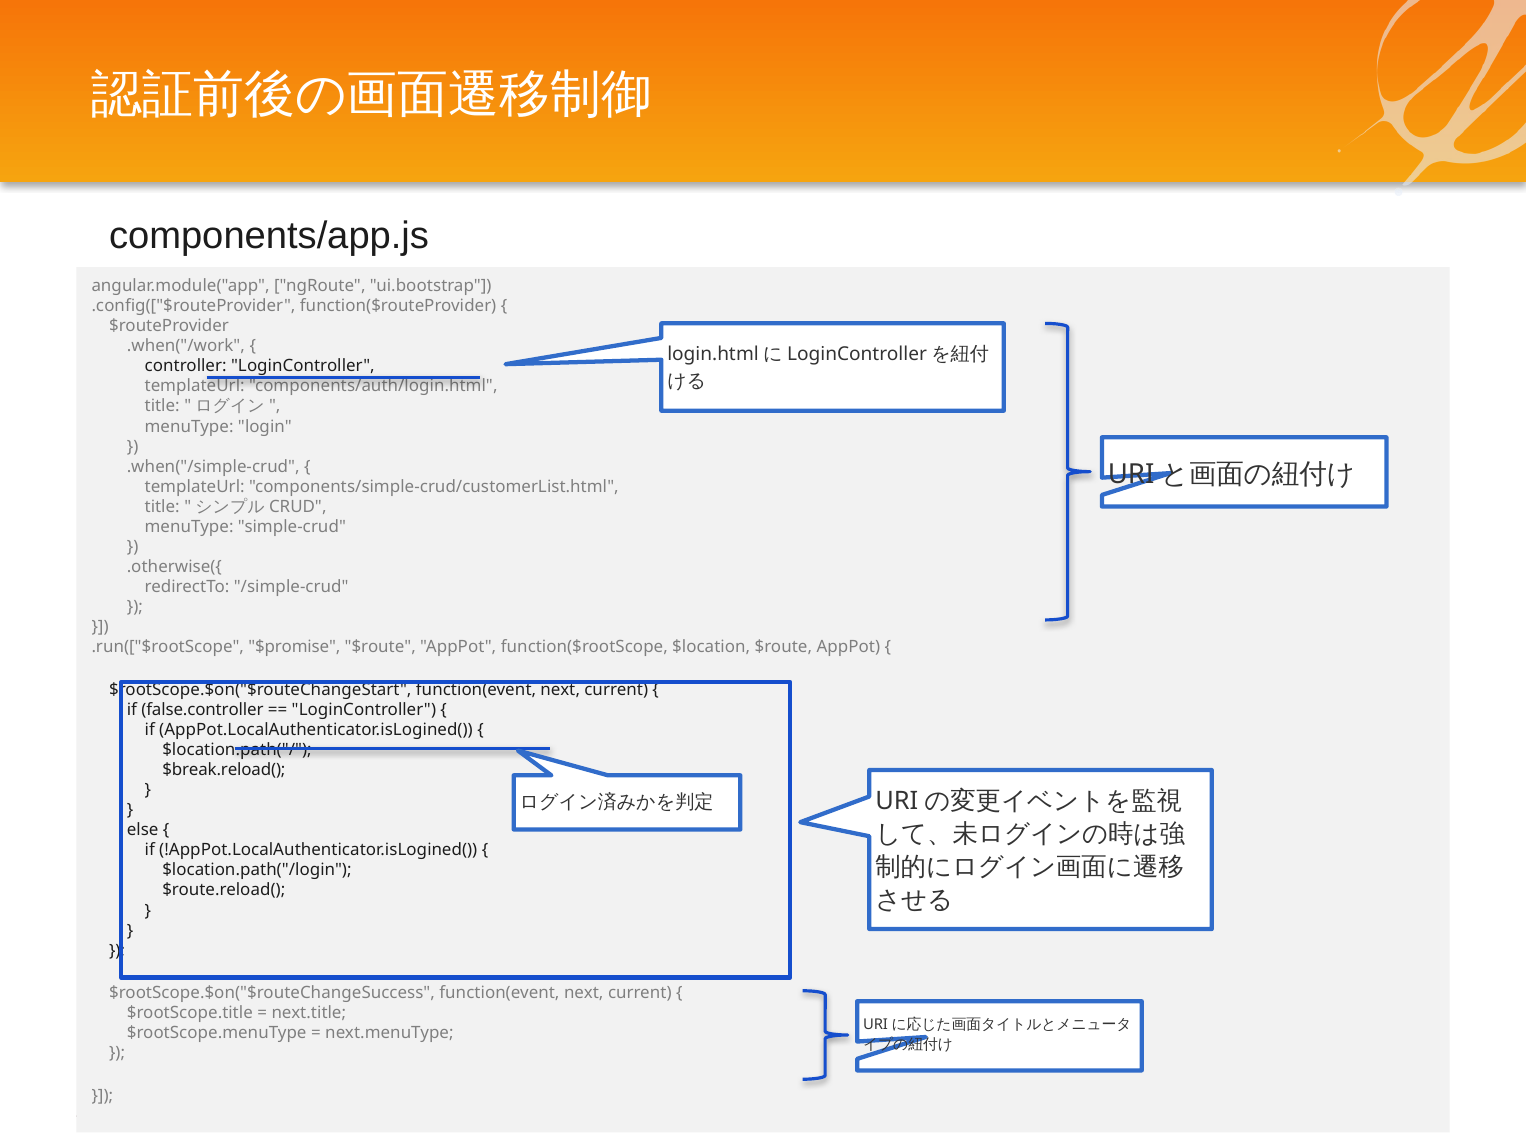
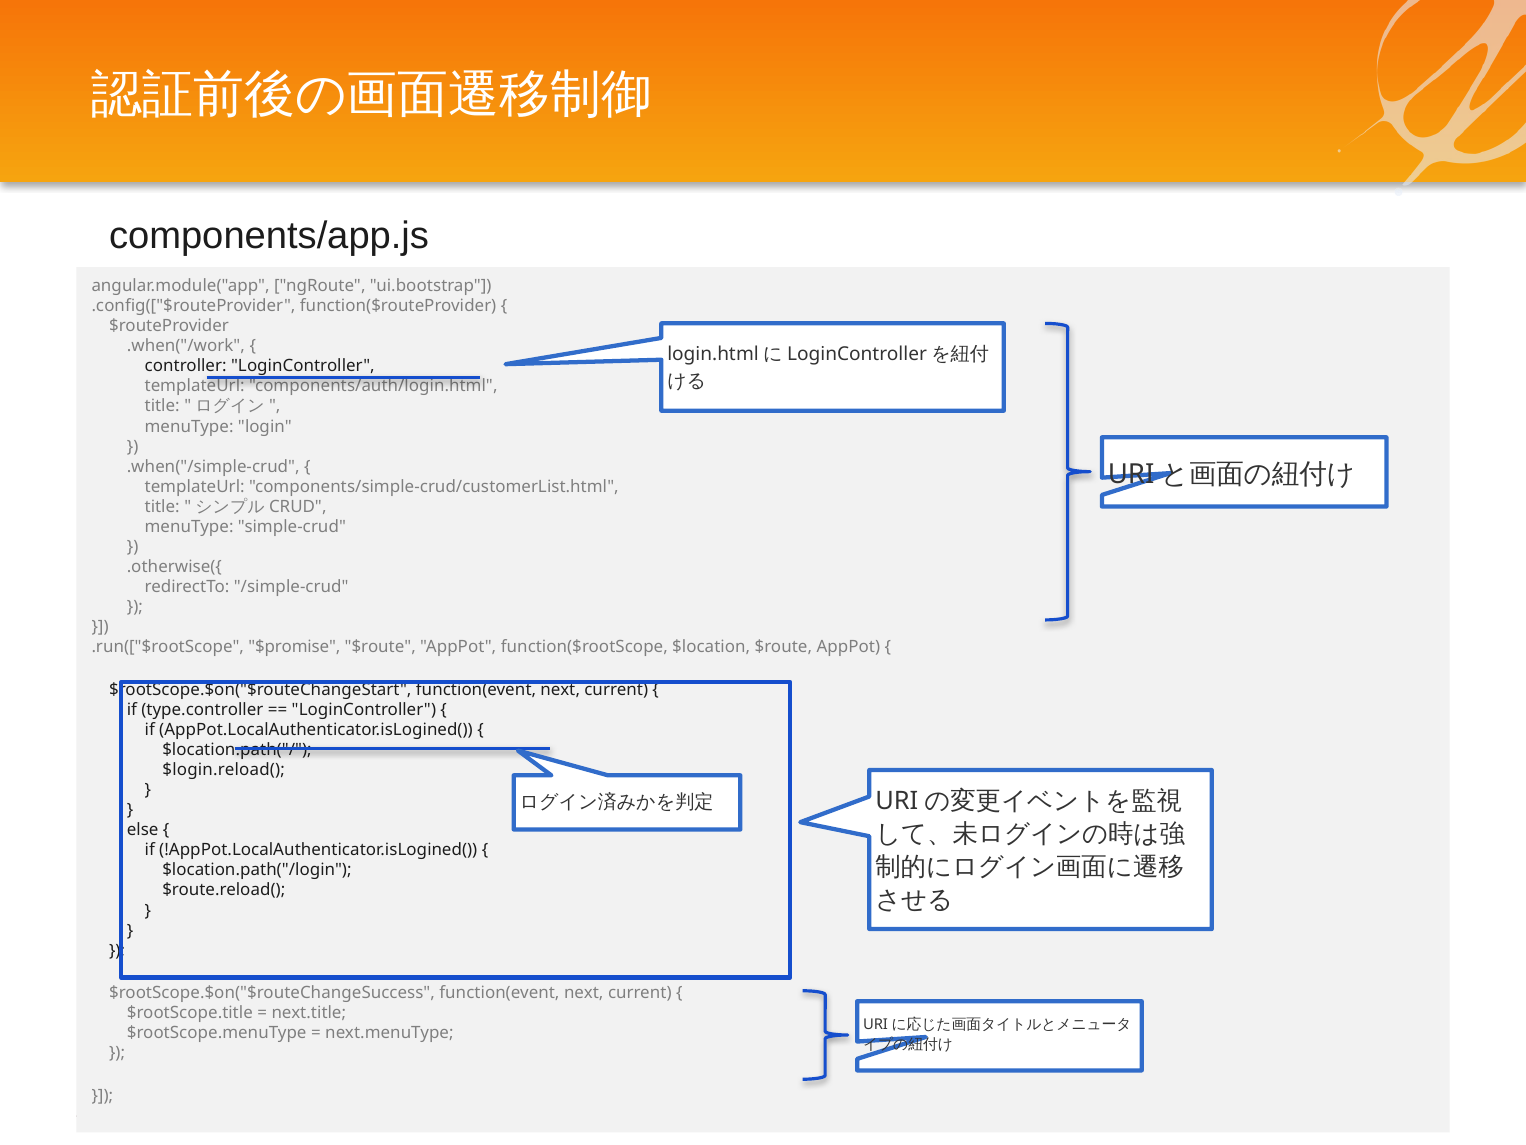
false.controller: false.controller -> type.controller (202, 709)
$break.reload(: $break.reload( -> $login.reload( (224, 770)
